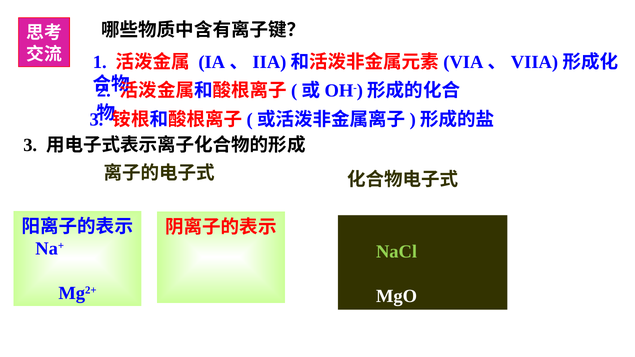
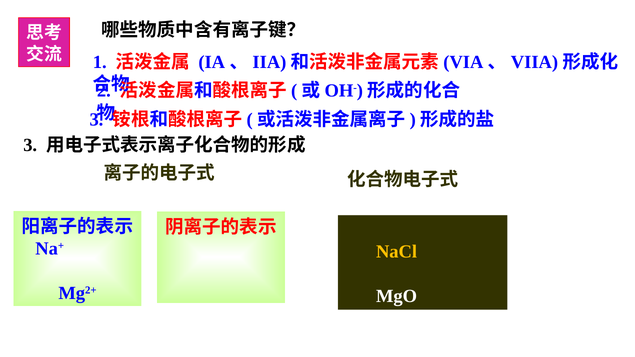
NaCl colour: light green -> yellow (397, 252)
